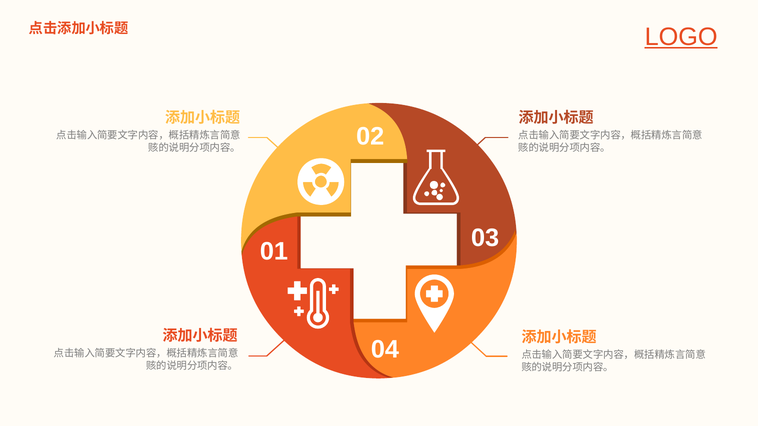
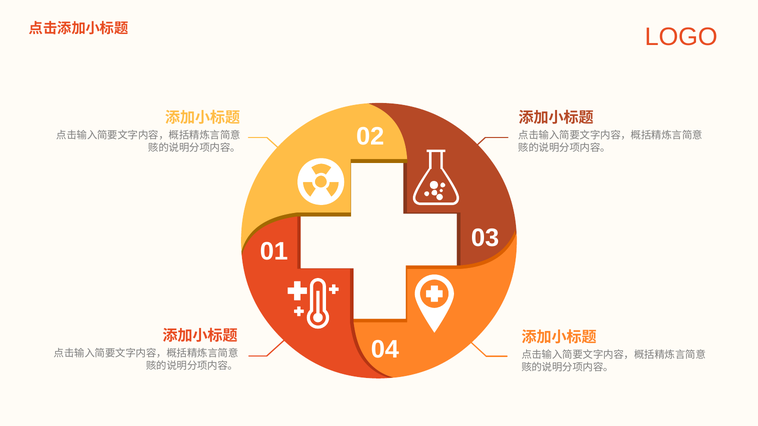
LOGO underline: present -> none (681, 37)
